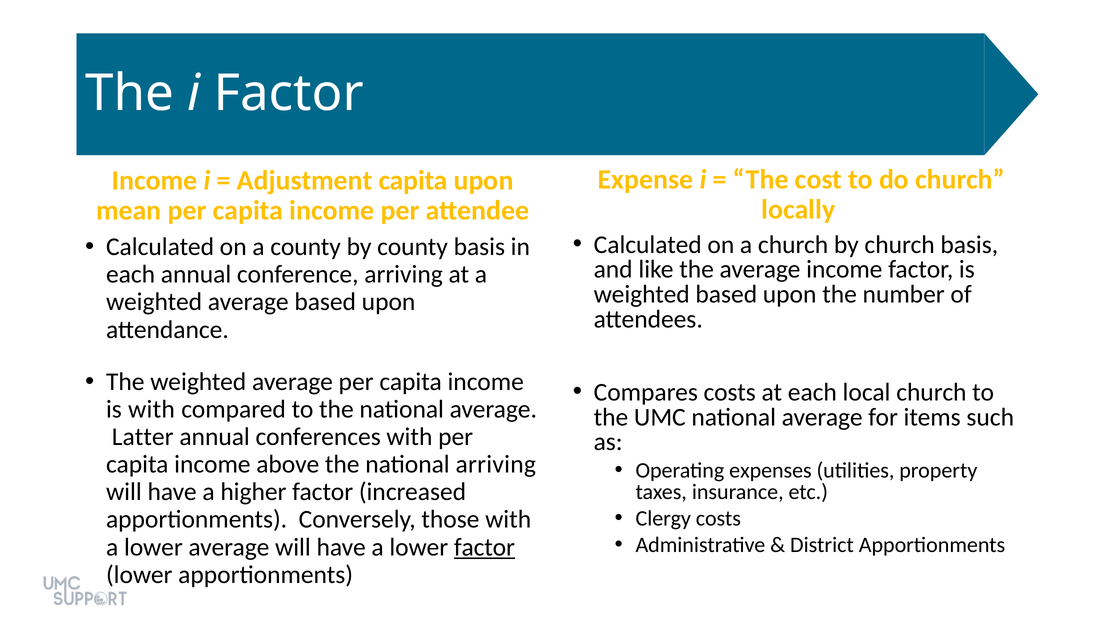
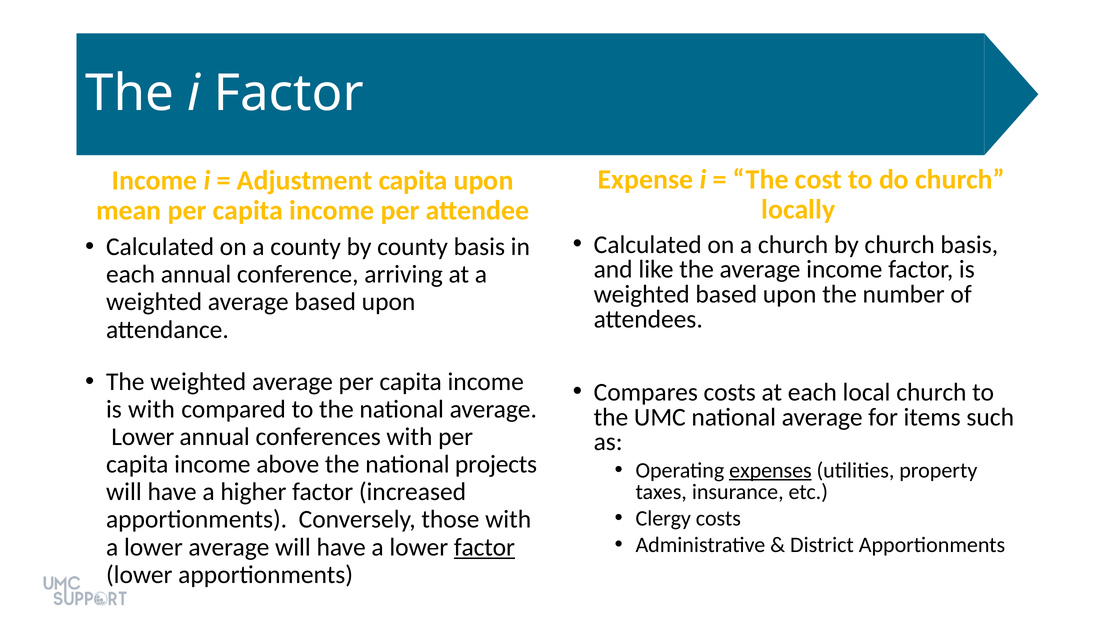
Latter: Latter -> Lower (143, 437)
national arriving: arriving -> projects (496, 465)
expenses underline: none -> present (770, 471)
